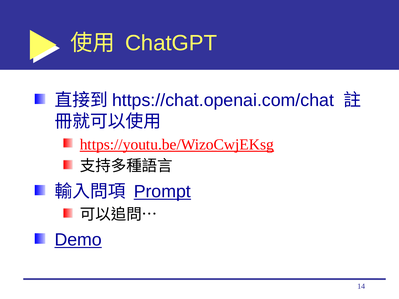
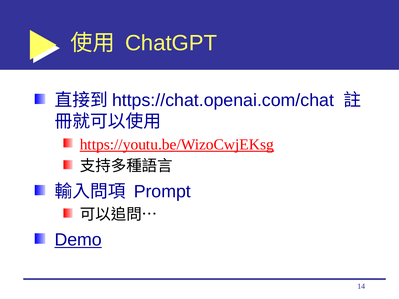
Prompt underline: present -> none (162, 192)
